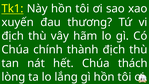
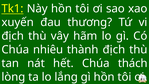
chính: chính -> nhiêu (48, 50)
